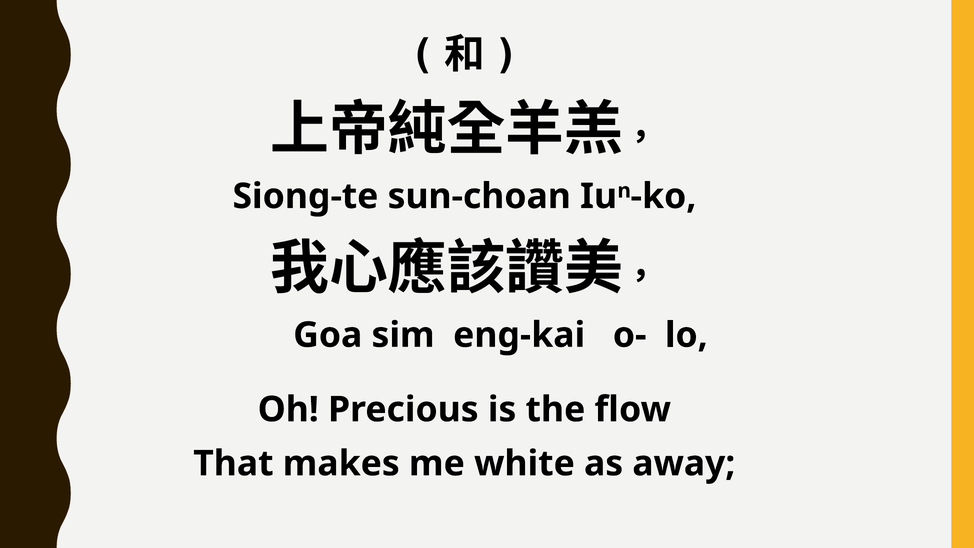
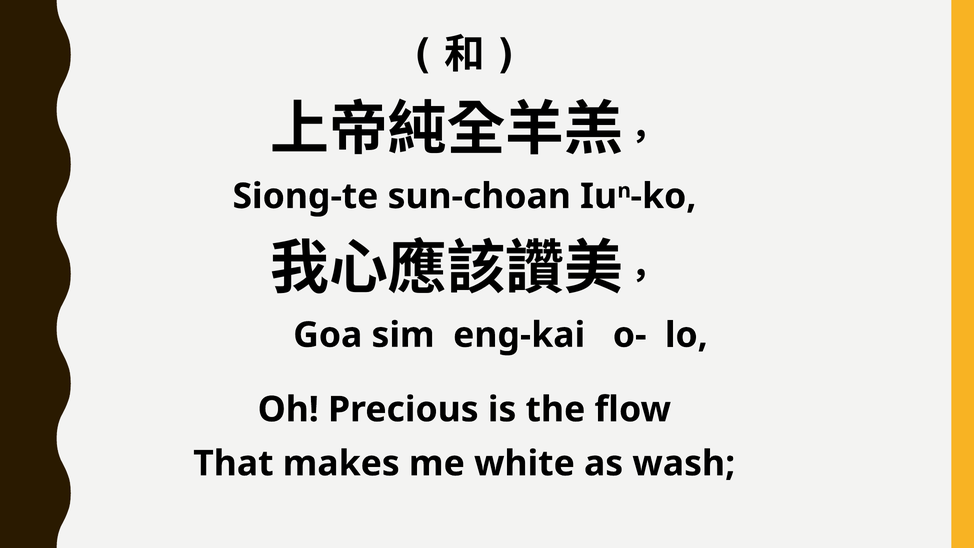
away: away -> wash (684, 463)
